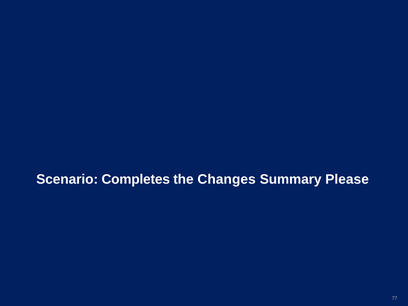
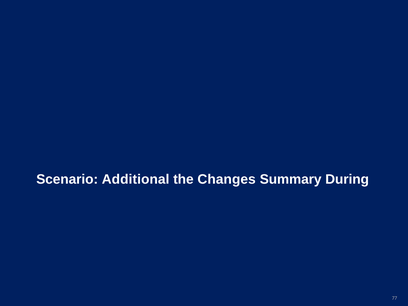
Completes: Completes -> Additional (136, 179)
Please: Please -> During (347, 179)
